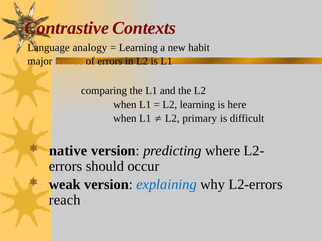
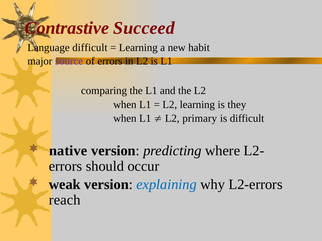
Contexts: Contexts -> Succeed (144, 28)
Language analogy: analogy -> difficult (90, 48)
source colour: orange -> purple (69, 61)
here: here -> they (237, 105)
